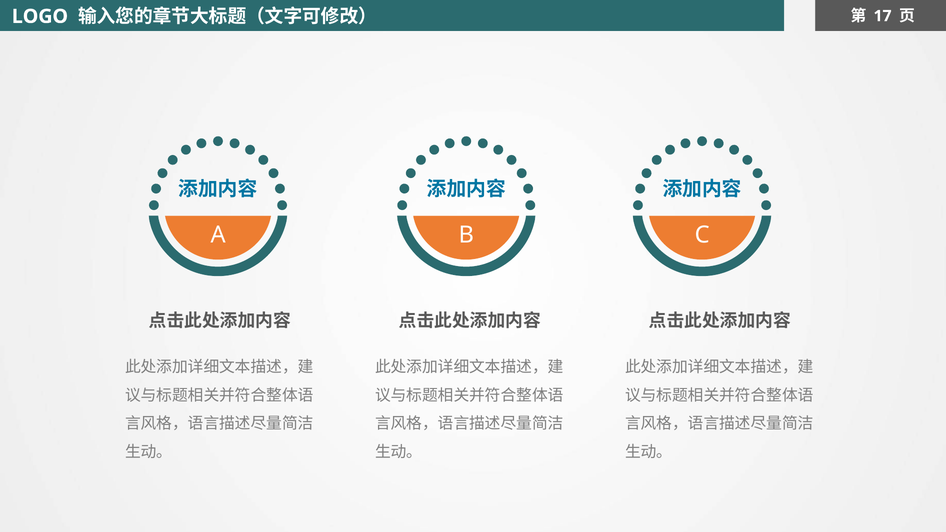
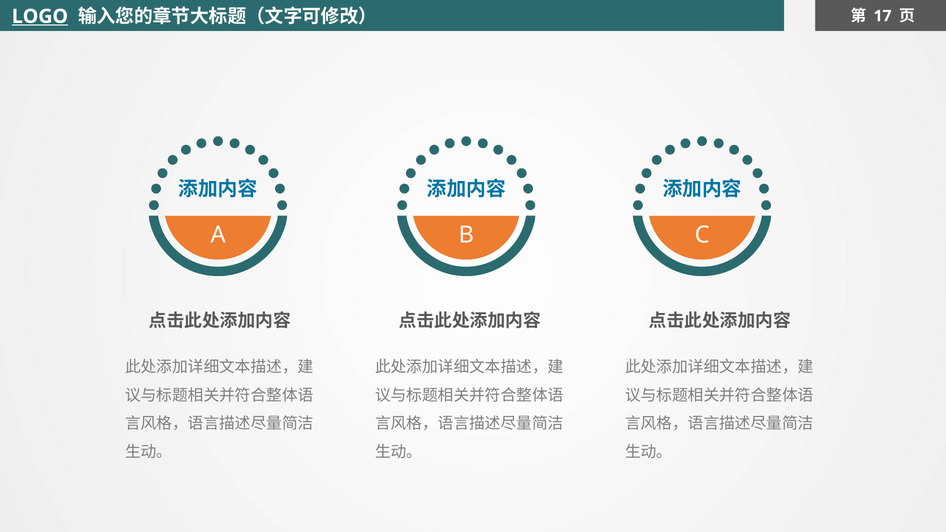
LOGO underline: none -> present (40, 16)
